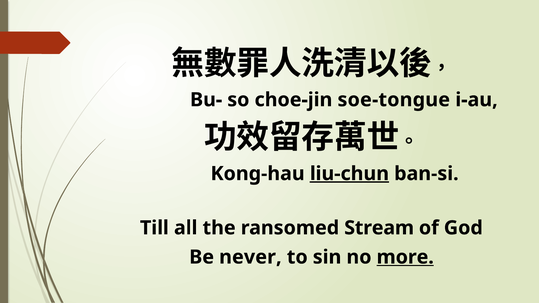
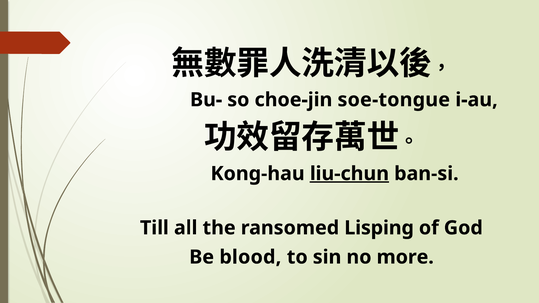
Stream: Stream -> Lisping (379, 228)
never: never -> blood (250, 257)
more underline: present -> none (405, 257)
